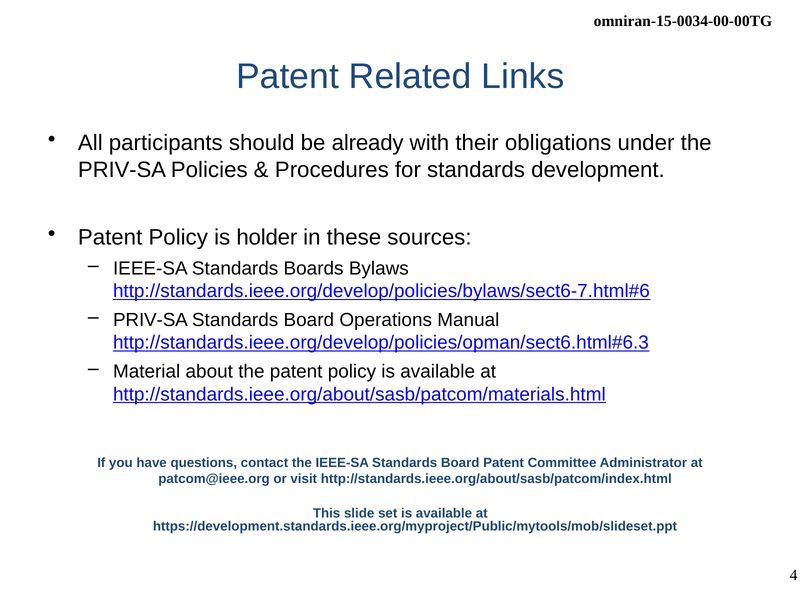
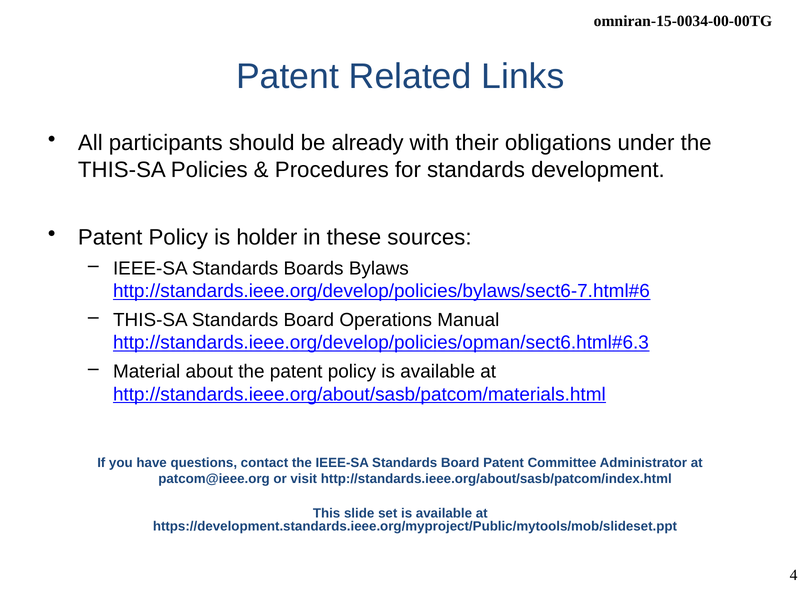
PRIV-SA: PRIV-SA -> THIS-SA (122, 170)
PRIV-SA: PRIV-SA -> THIS-SA (150, 320)
